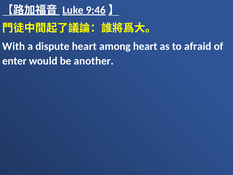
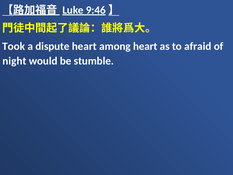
With: With -> Took (14, 46)
enter: enter -> night (14, 61)
another: another -> stumble (94, 61)
